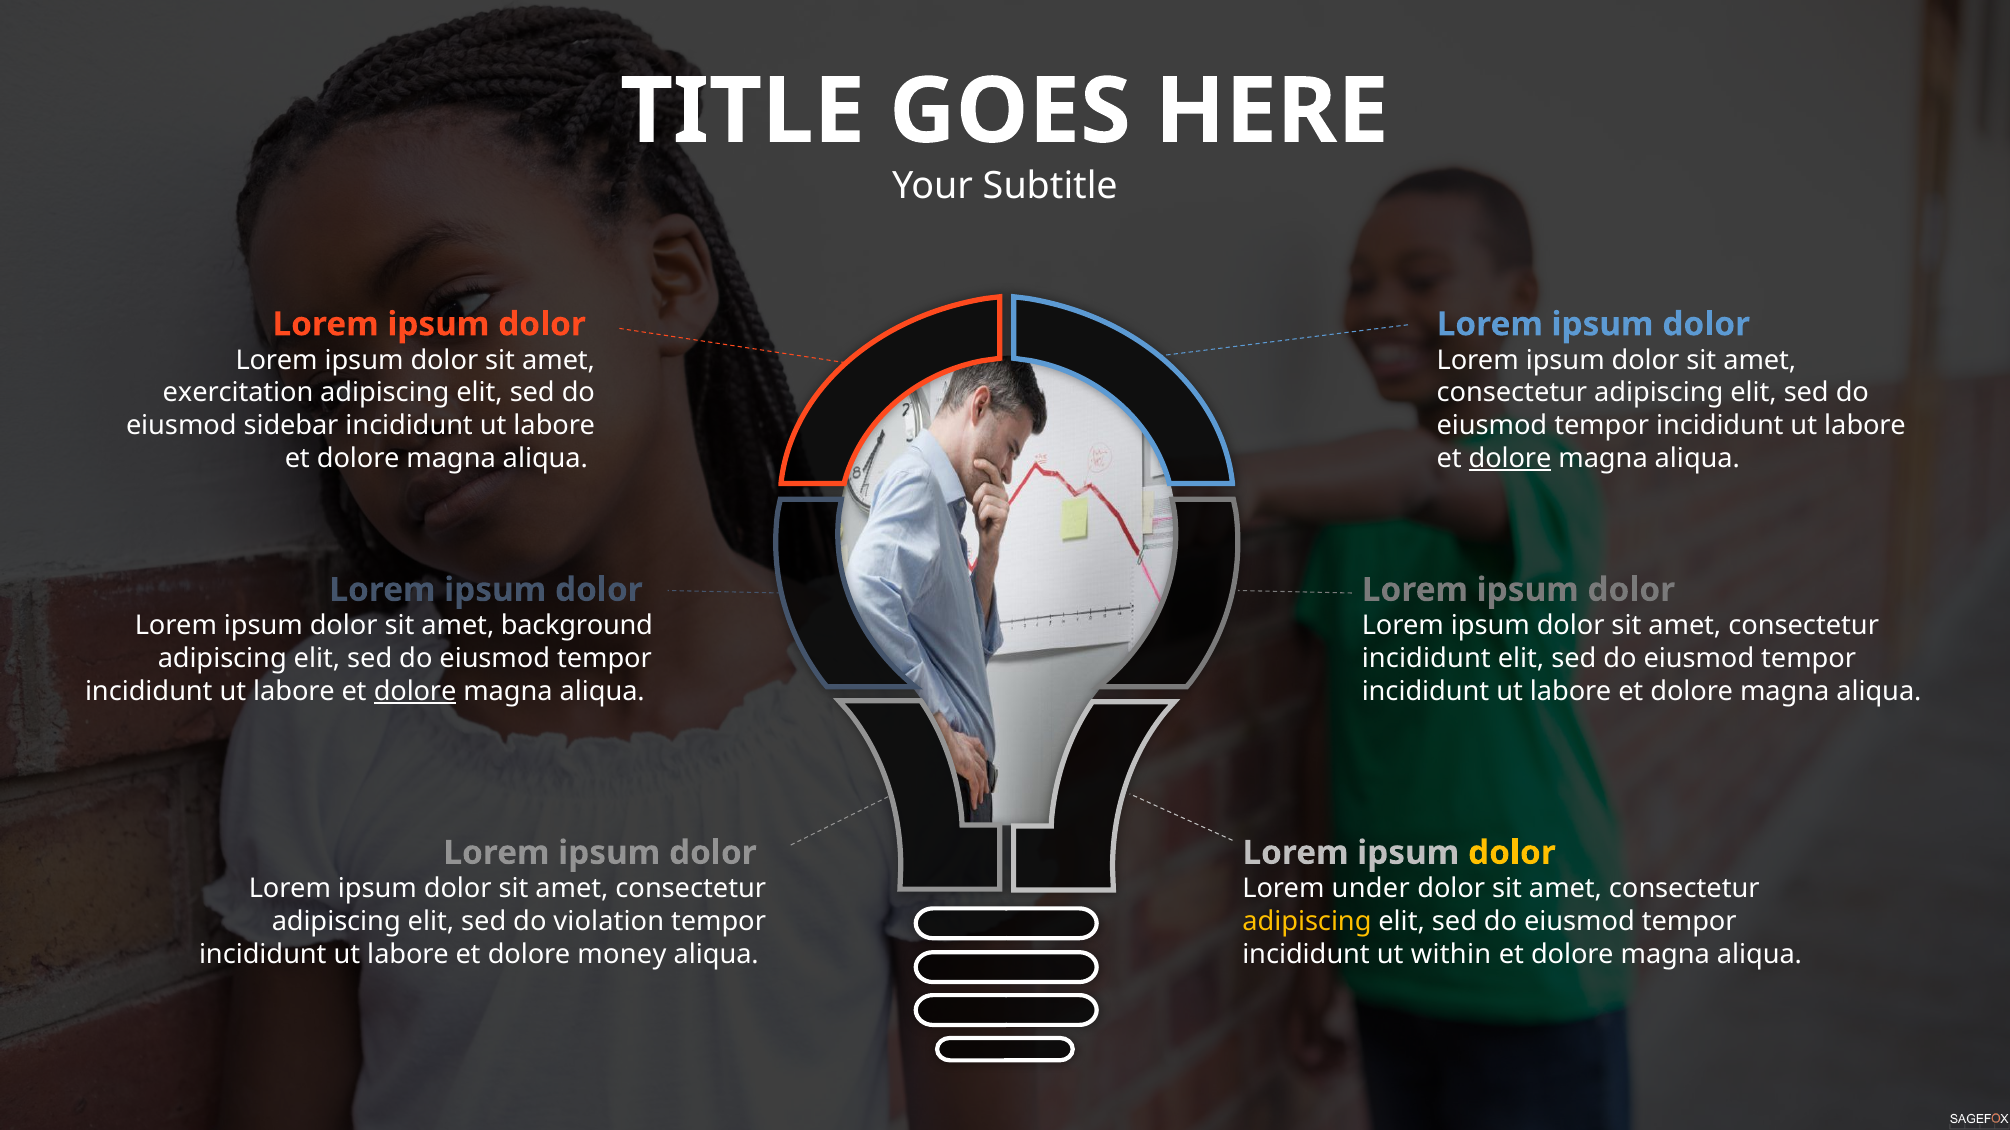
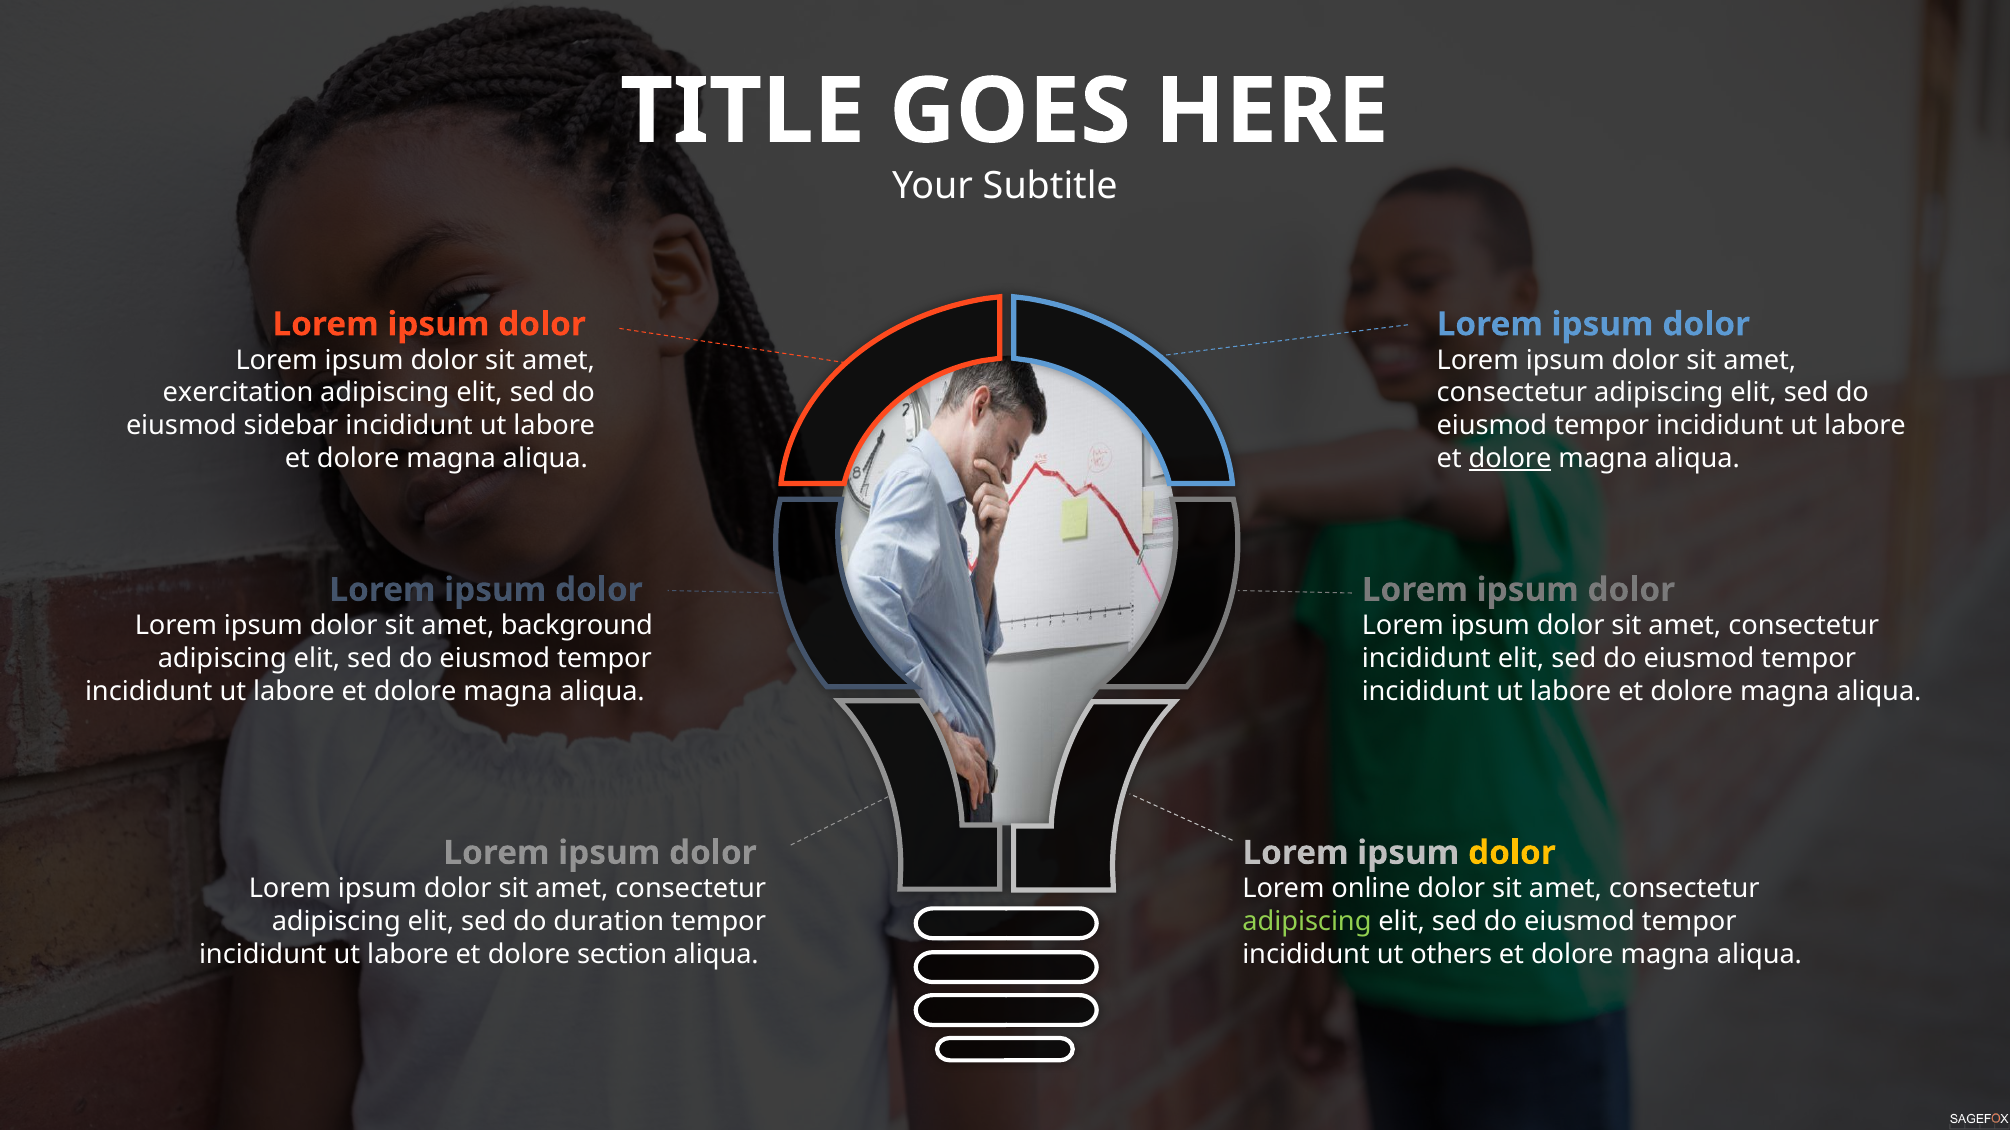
dolore underline: present -> none (415, 692)
under: under -> online (1371, 889)
violation: violation -> duration (609, 922)
adipiscing colour: yellow -> light green (1307, 922)
money: money -> section (622, 955)
within: within -> others (1451, 955)
